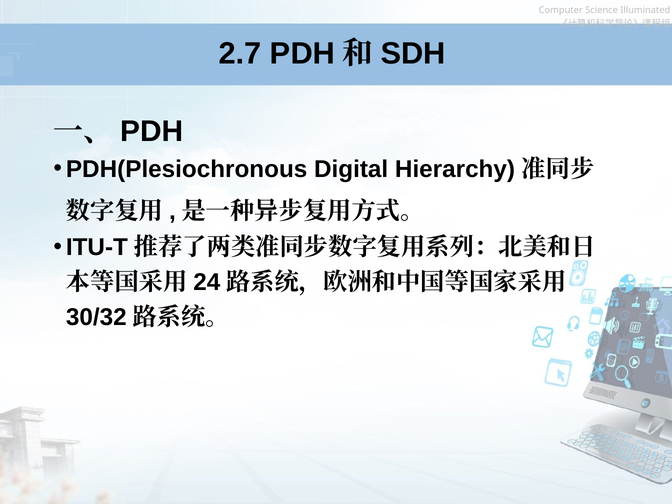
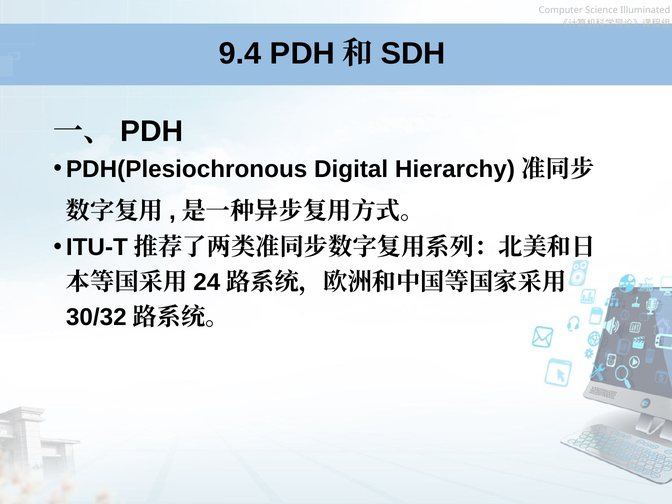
2.7: 2.7 -> 9.4 (240, 53)
